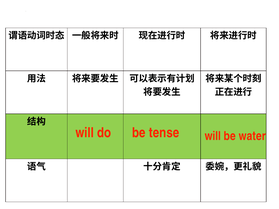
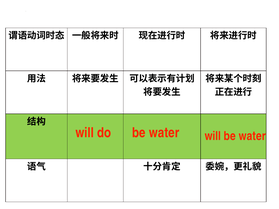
do be tense: tense -> water (164, 133)
